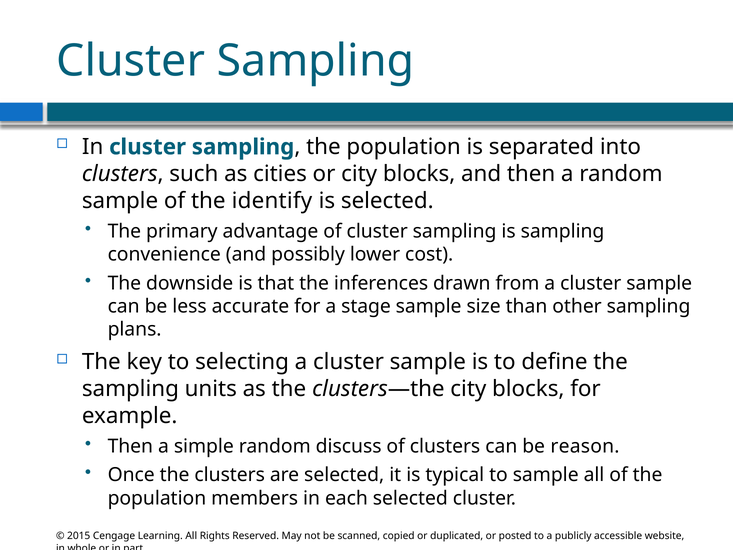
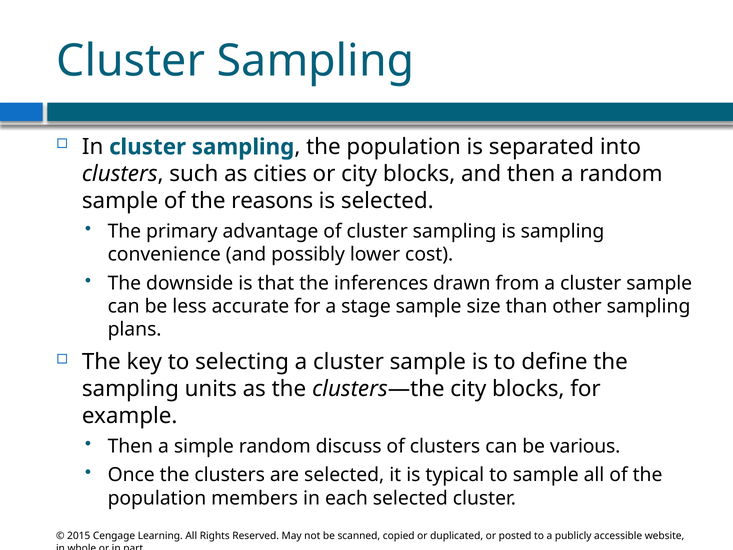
identify: identify -> reasons (272, 201)
reason: reason -> various (585, 446)
